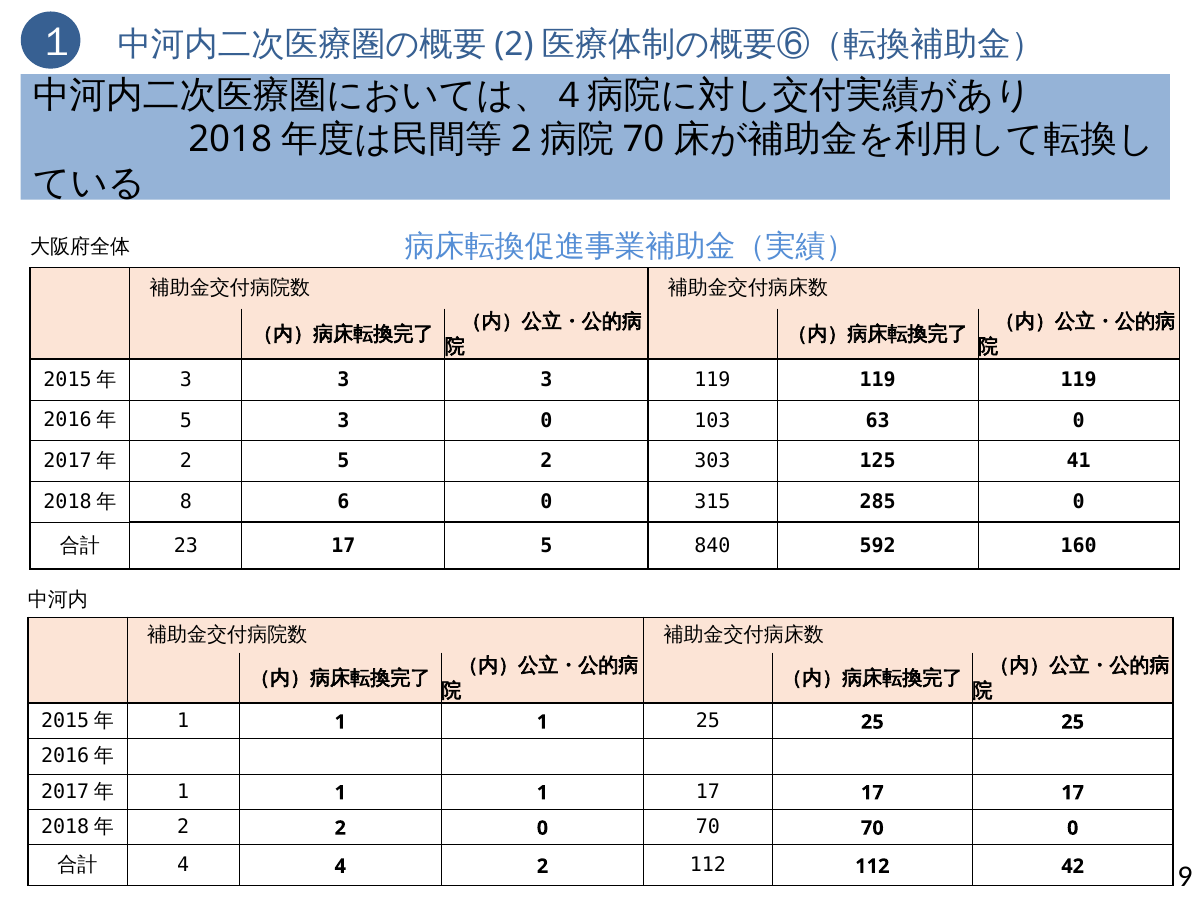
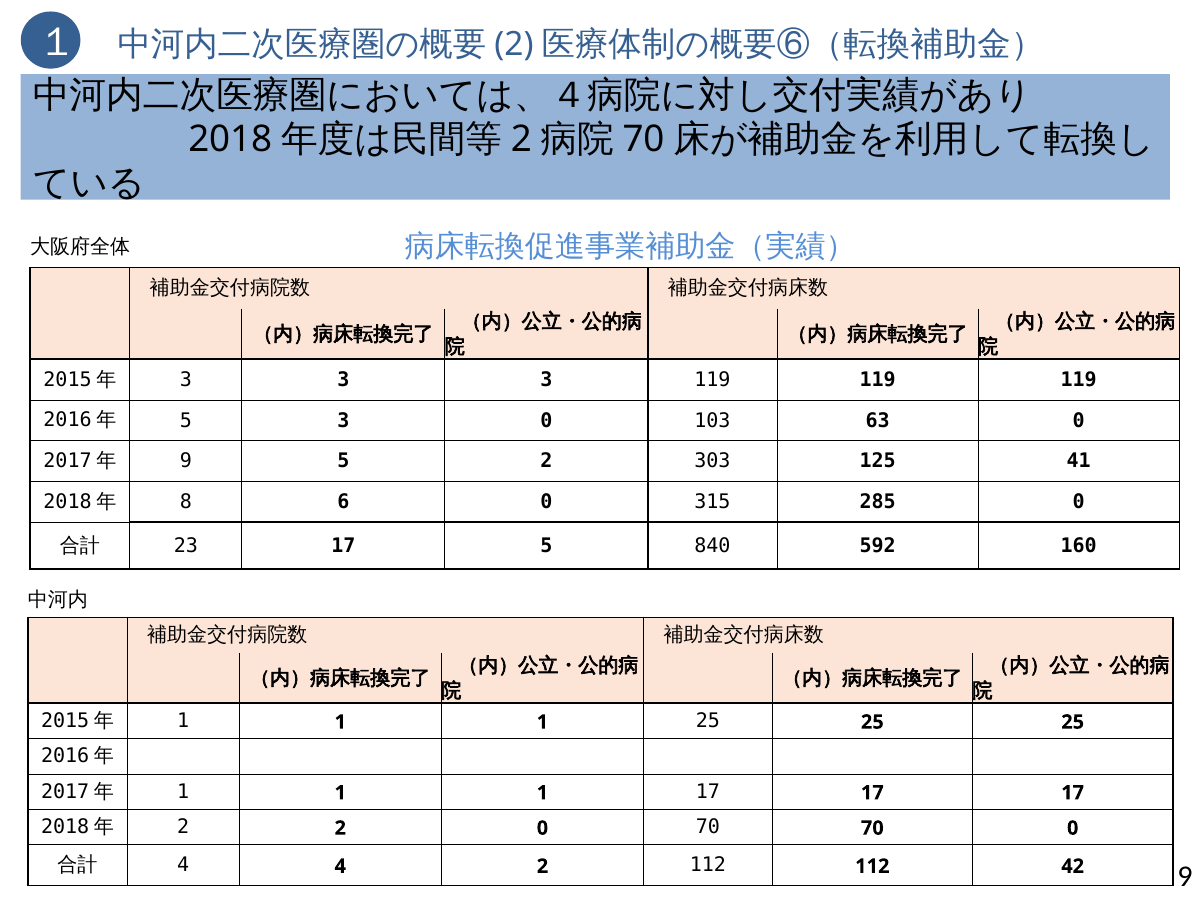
2: 2 -> 9 (186, 461)
